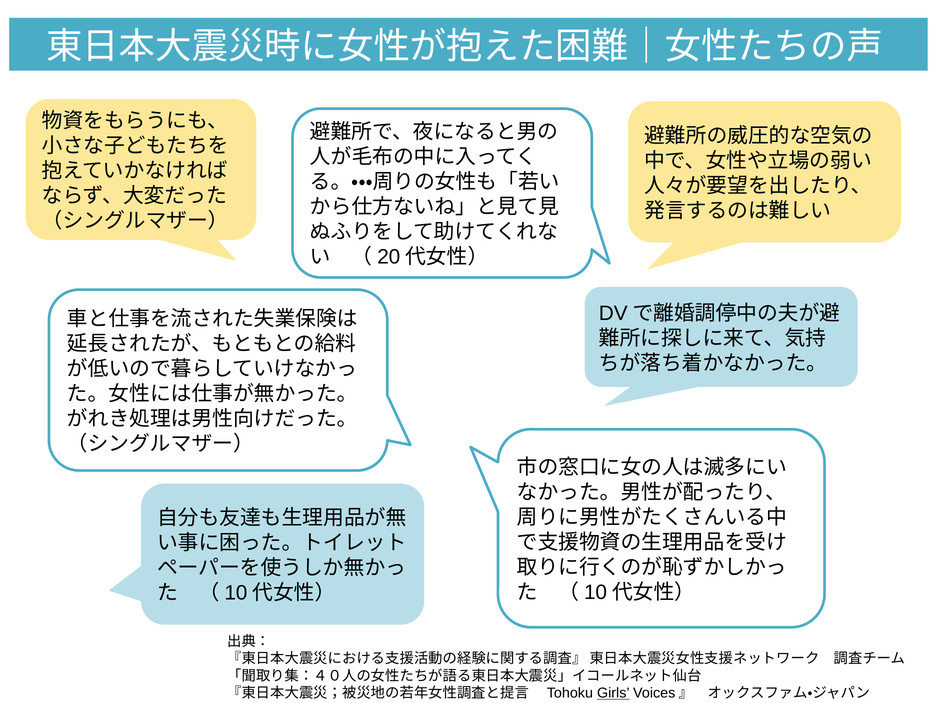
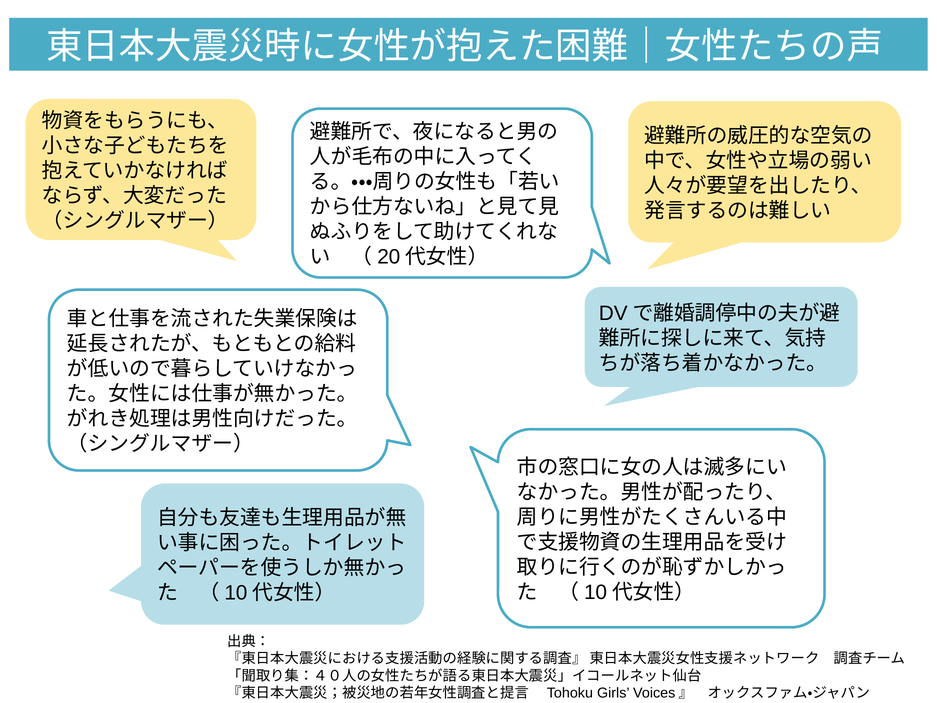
Girls underline: present -> none (613, 693)
